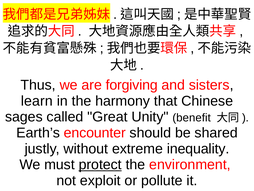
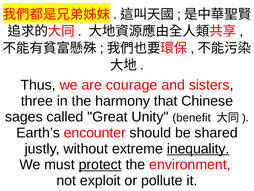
forgiving: forgiving -> courage (132, 85)
learn: learn -> three (37, 101)
inequality underline: none -> present (198, 148)
